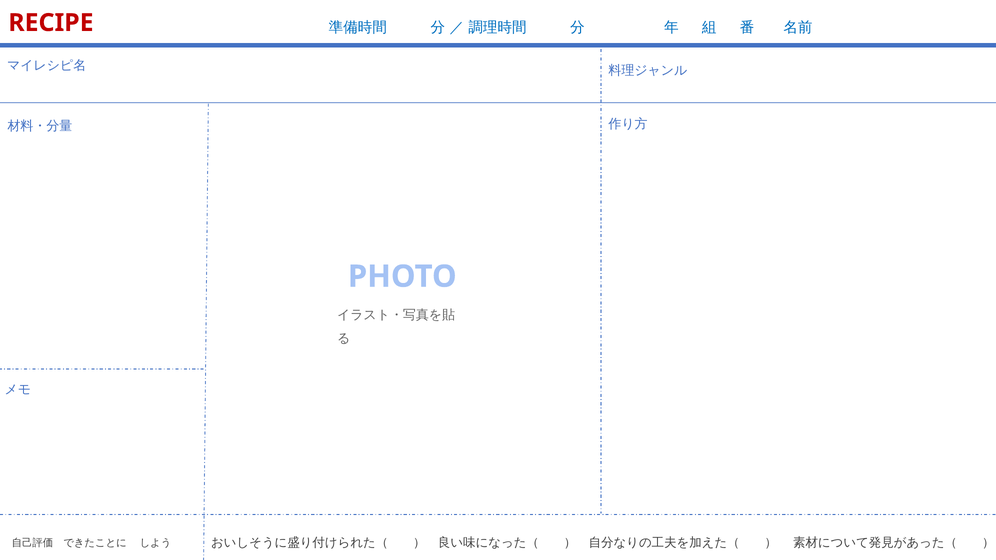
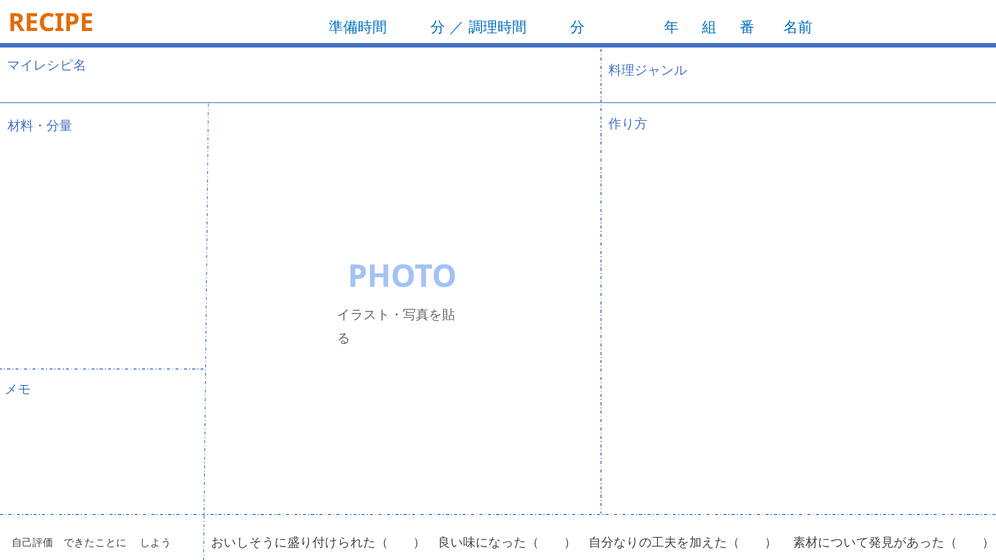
RECIPE colour: red -> orange (51, 23)
